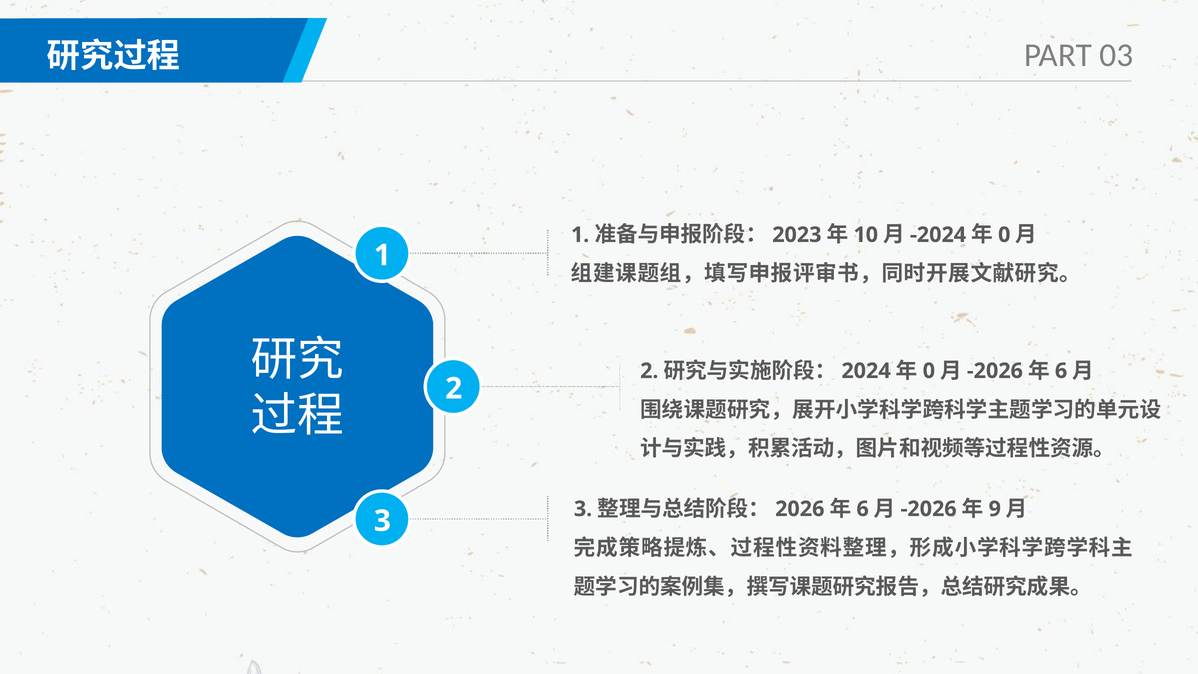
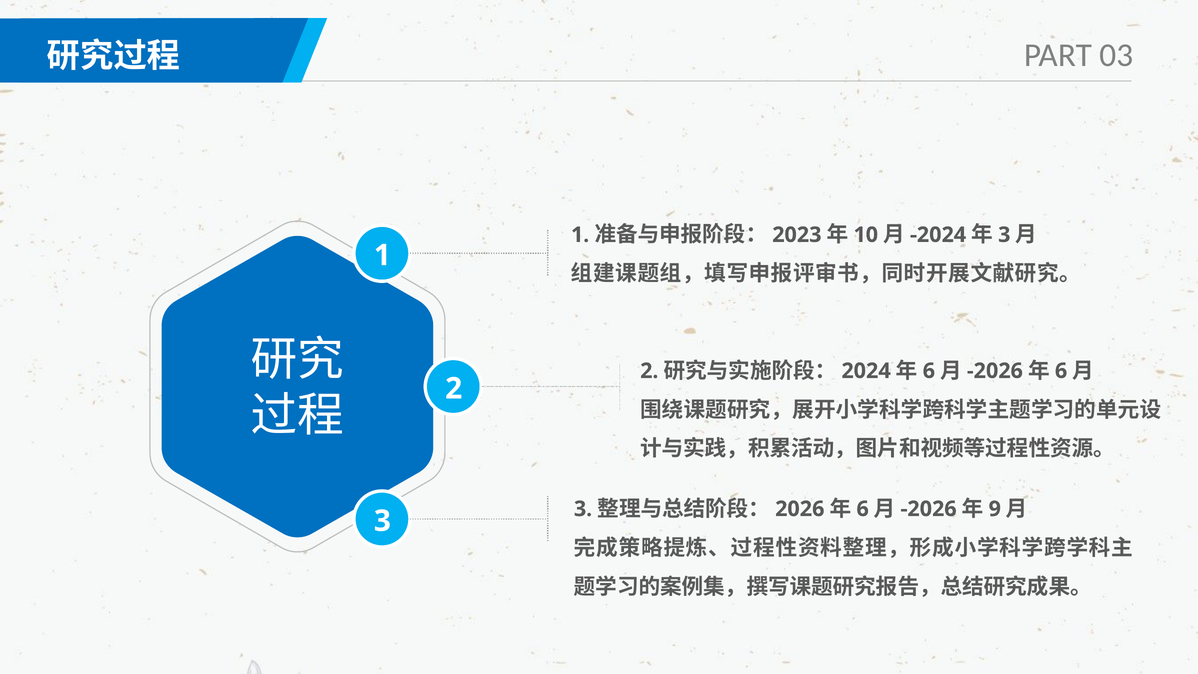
0: 0 -> 3 (1004, 235)
0: 0 -> 6 (929, 371)
